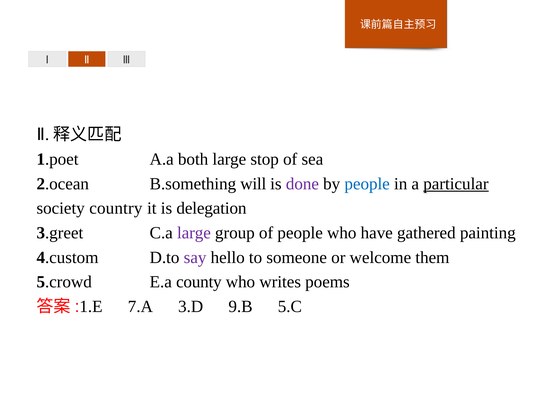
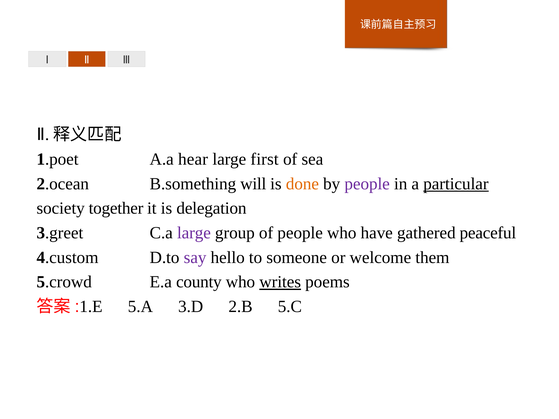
both: both -> hear (193, 159)
stop: stop -> first (265, 159)
done colour: purple -> orange (302, 184)
people colour: blue -> purple (367, 184)
country: country -> together (116, 208)
painting: painting -> peaceful (488, 233)
writes underline: none -> present (280, 282)
7.A: 7.A -> 5.A (140, 307)
9.B: 9.B -> 2.B (241, 307)
